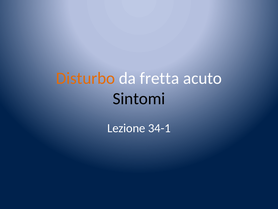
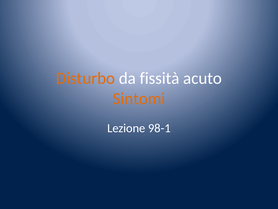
fretta: fretta -> fissità (160, 78)
Sintomi colour: black -> orange (139, 98)
34-1: 34-1 -> 98-1 (159, 128)
